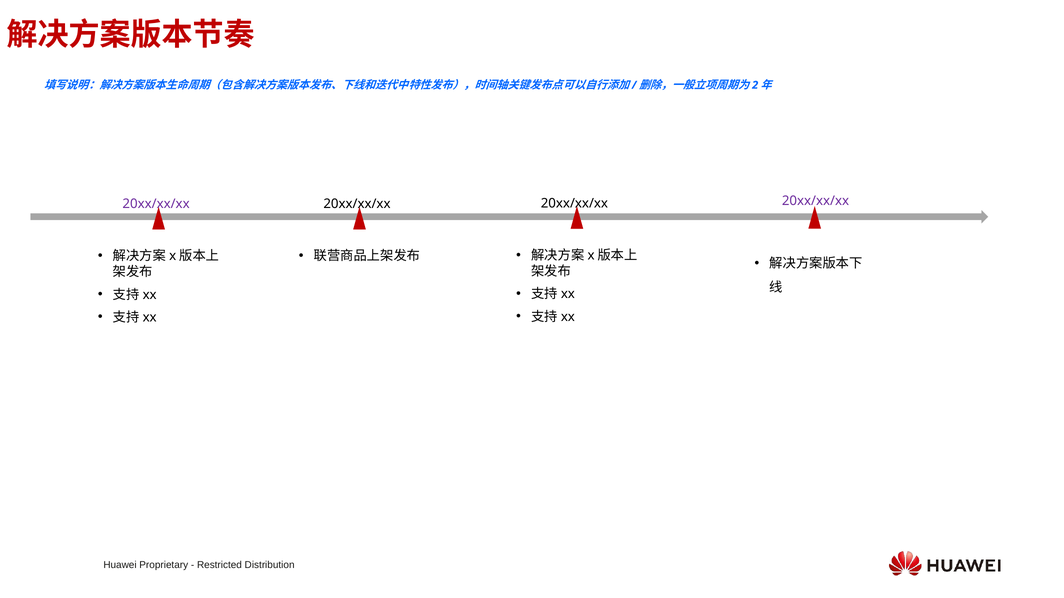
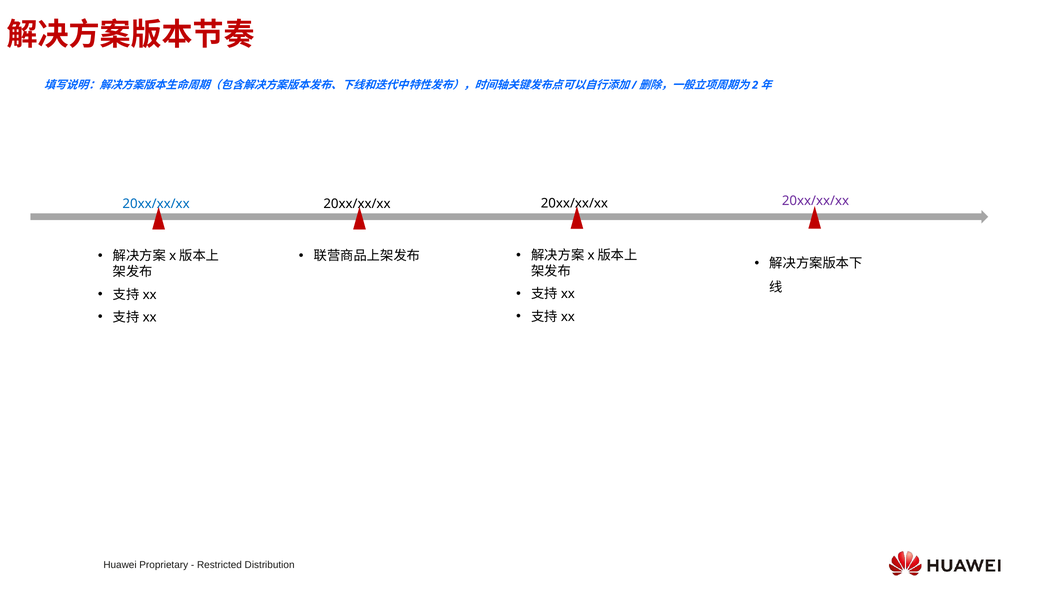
20xx/xx/xx colour: purple -> blue (156, 204)
